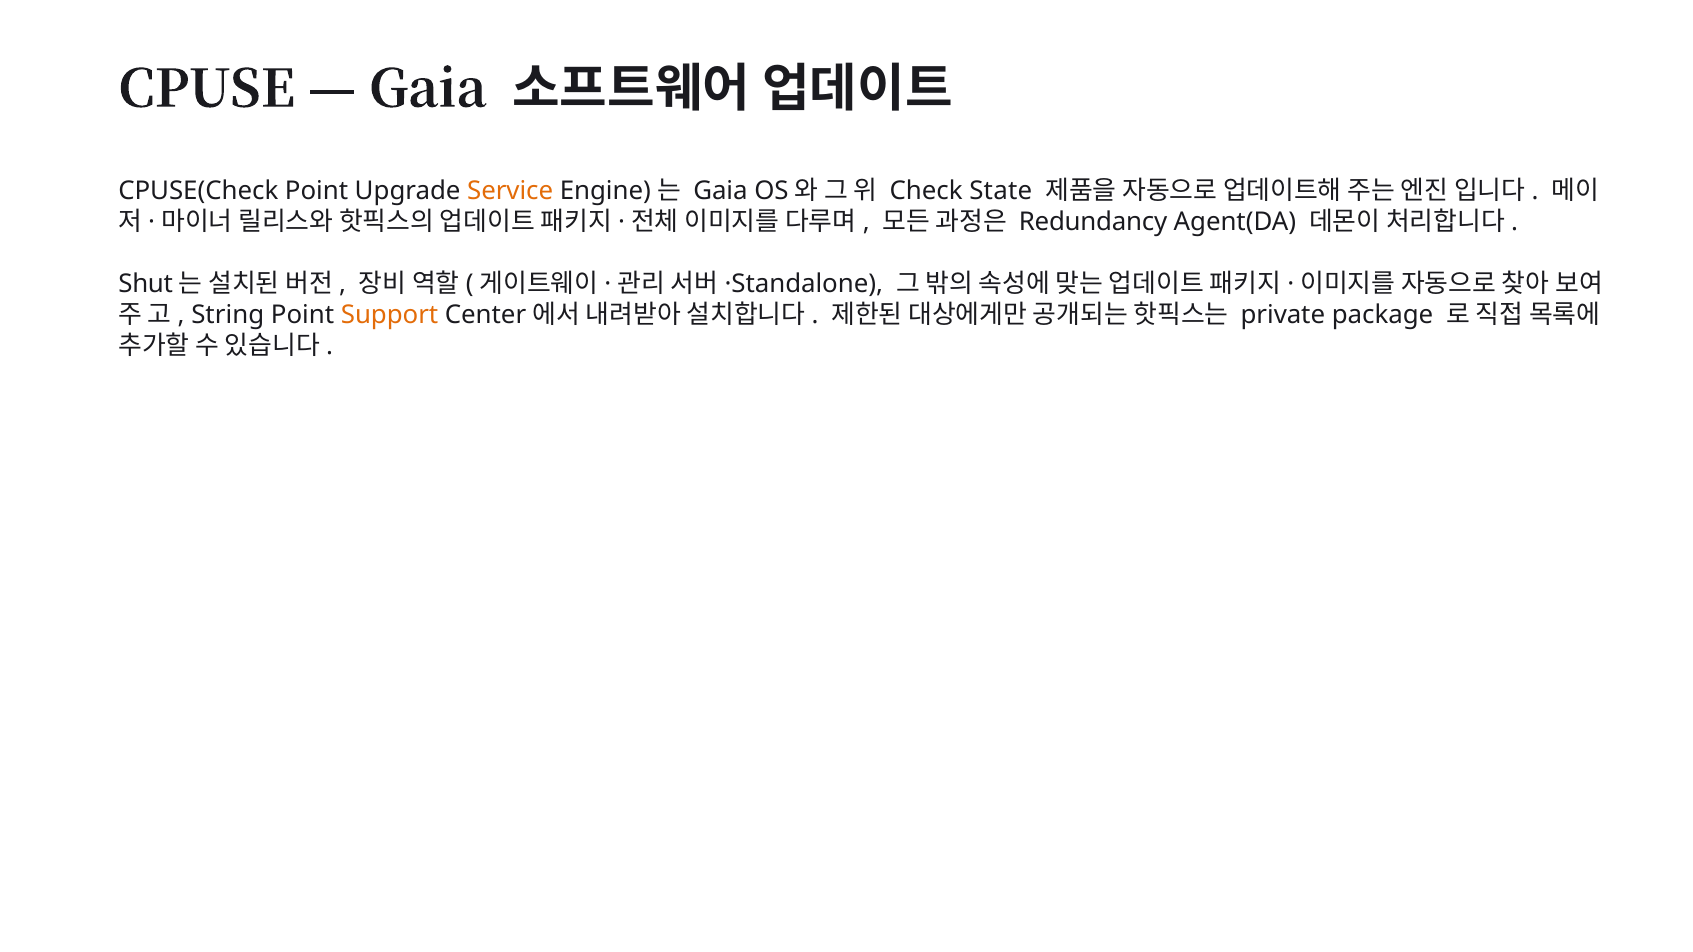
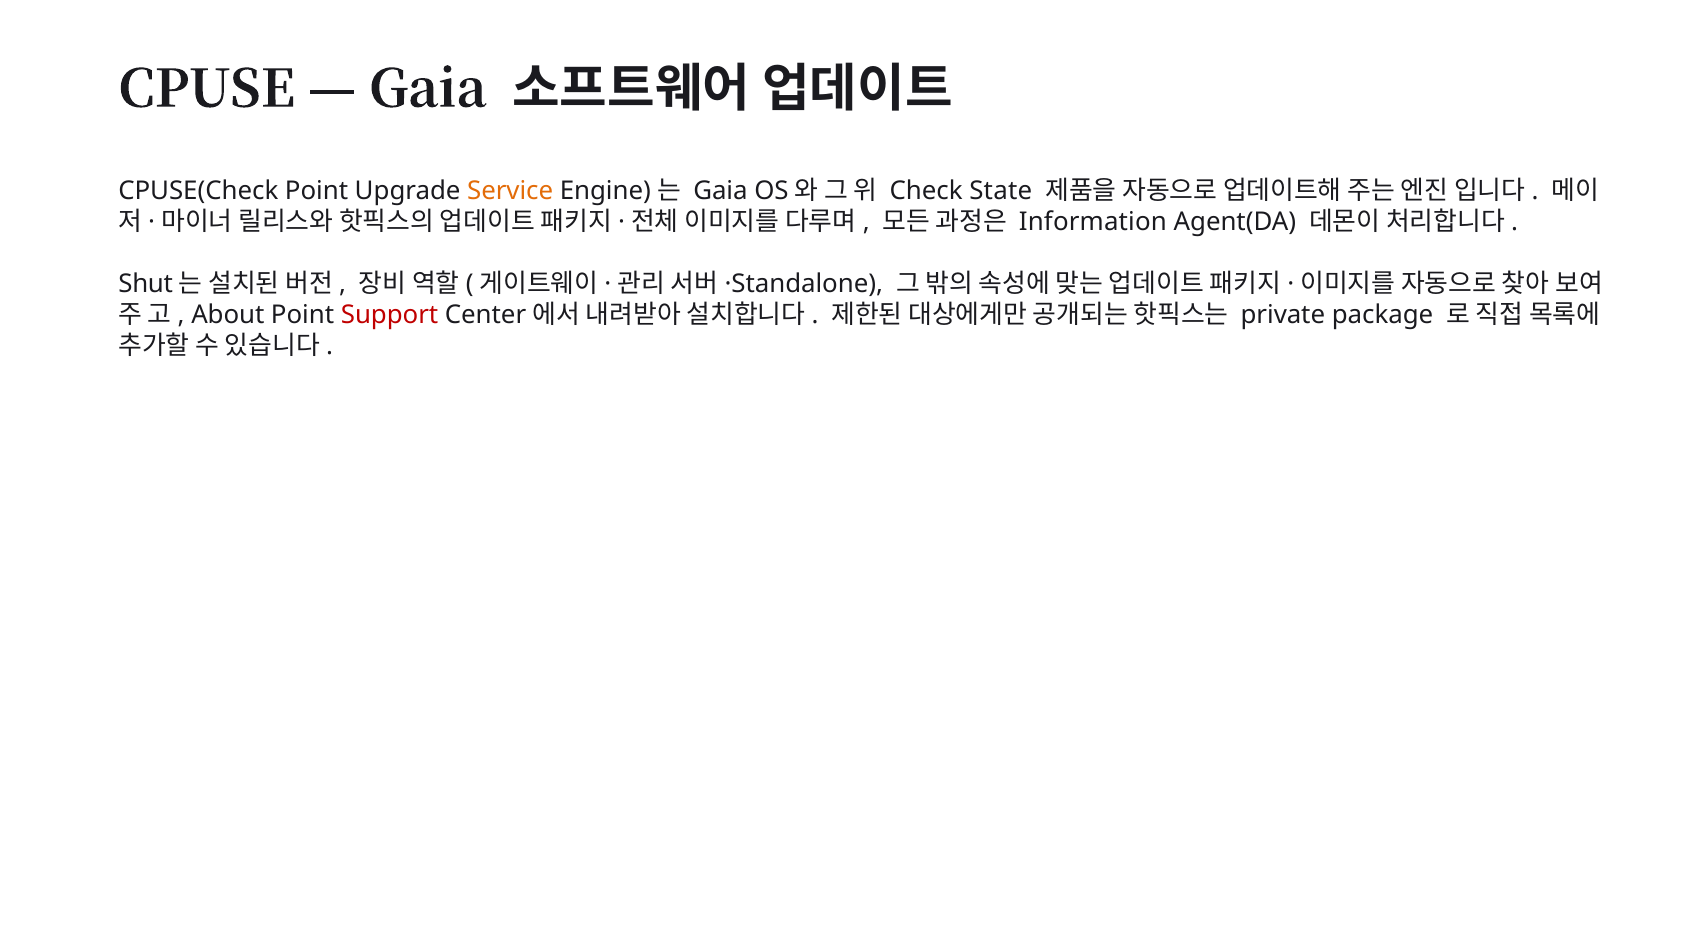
Redundancy: Redundancy -> Information (1093, 222)
String: String -> About (228, 315)
Support colour: orange -> red (390, 315)
